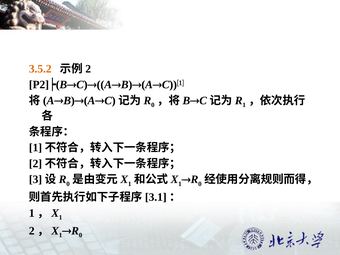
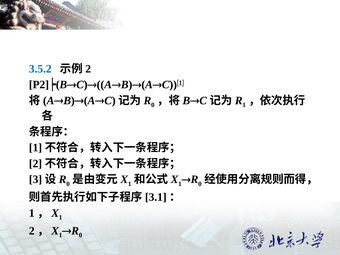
3.5.2 colour: orange -> blue (40, 69)
